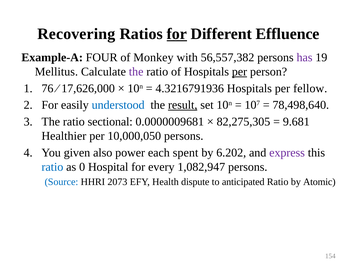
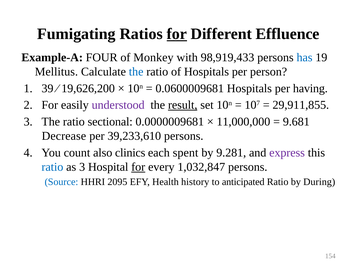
Recovering: Recovering -> Fumigating (76, 34)
56,557,382: 56,557,382 -> 98,919,433 (228, 57)
has colour: purple -> blue (305, 57)
the colour: purple -> blue (136, 72)
per underline: present -> none (239, 72)
76: 76 -> 39 (47, 88)
17,626,000: 17,626,000 -> 19,626,200 (88, 88)
4.3216791936: 4.3216791936 -> 0.0600009681 (190, 88)
fellow: fellow -> having (310, 88)
understood colour: blue -> purple (118, 105)
78,498,640: 78,498,640 -> 29,911,855 (301, 105)
82,275,305: 82,275,305 -> 11,000,000 (243, 122)
Healthier: Healthier -> Decrease (64, 136)
10,000,050: 10,000,050 -> 39,233,610 (134, 136)
given: given -> count (77, 153)
power: power -> clinics (130, 153)
6.202: 6.202 -> 9.281 (231, 153)
as 0: 0 -> 3 (82, 167)
for underline: none -> present (138, 167)
1,082,947: 1,082,947 -> 1,032,847 (201, 167)
2073: 2073 -> 2095 (117, 182)
dispute: dispute -> history (195, 182)
Atomic: Atomic -> During (319, 182)
